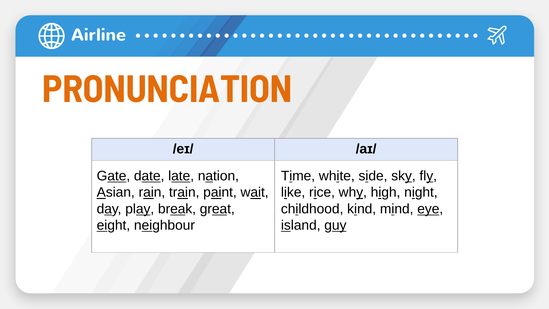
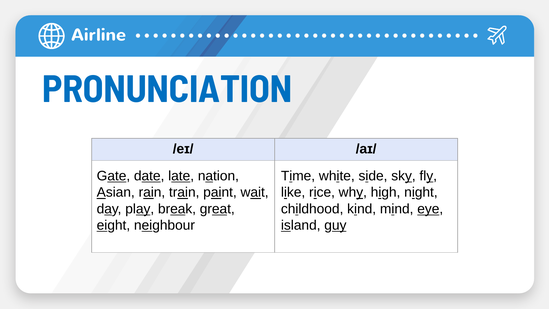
PRONUNCIATION colour: orange -> blue (167, 90)
